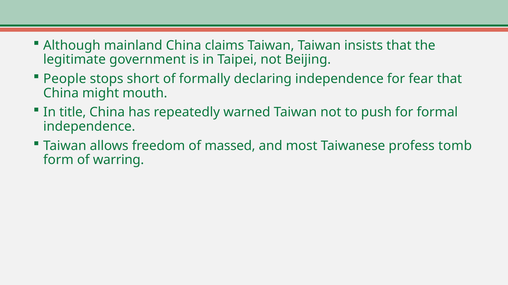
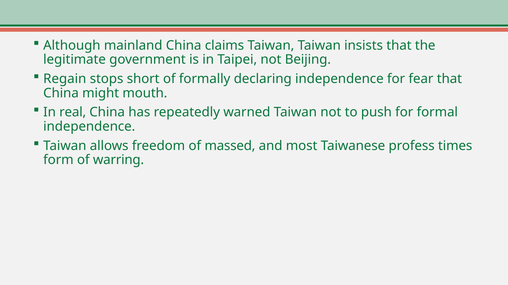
People: People -> Regain (65, 79)
title: title -> real (73, 112)
tomb: tomb -> times (455, 146)
